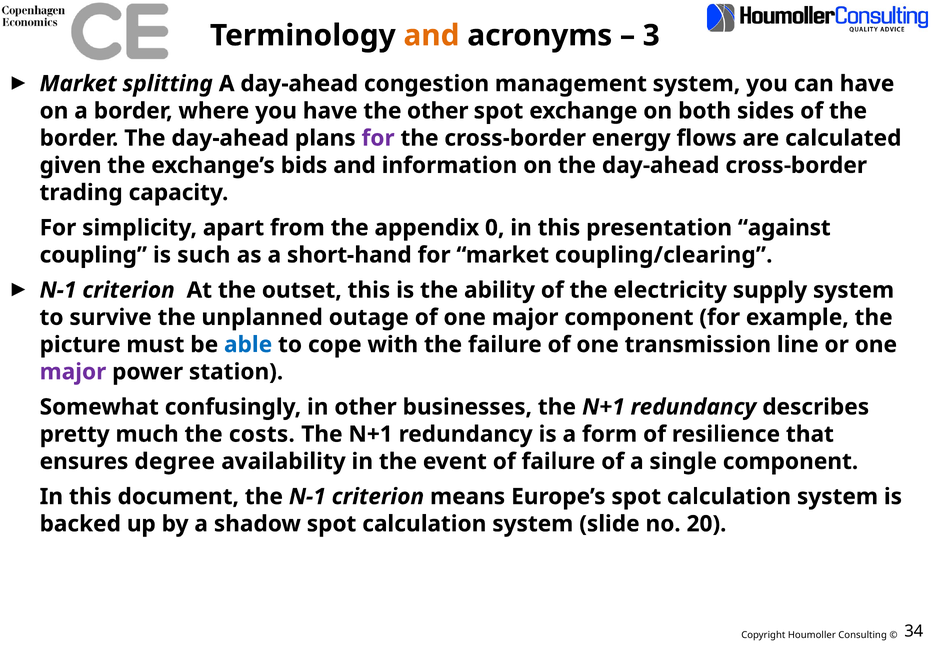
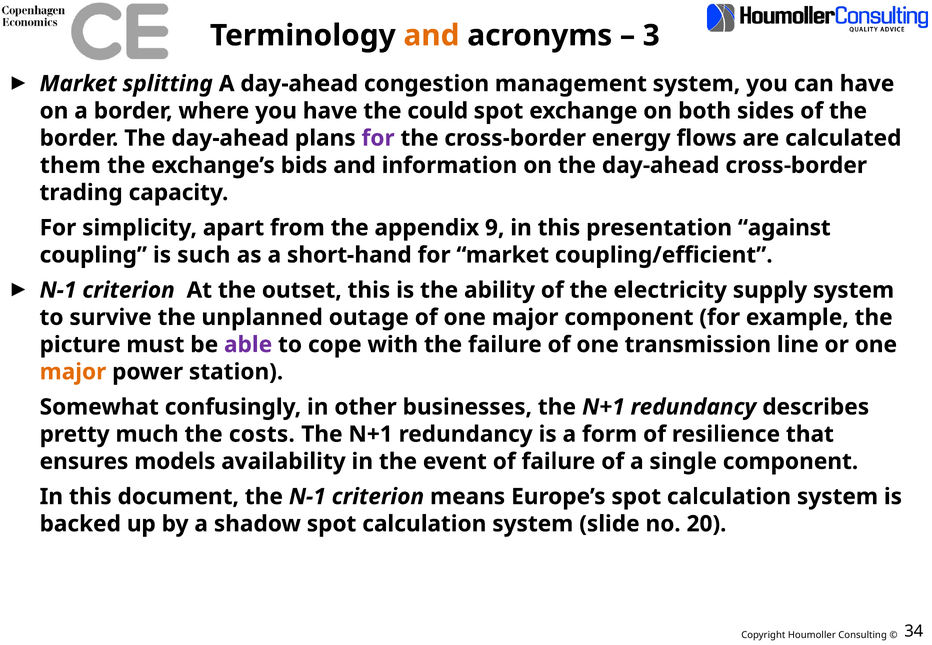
the other: other -> could (438, 111)
given: given -> them (70, 165)
0: 0 -> 9 (495, 228)
coupling/clearing: coupling/clearing -> coupling/efficient (664, 255)
able colour: blue -> purple (248, 345)
major colour: purple -> orange (73, 372)
degree: degree -> models (175, 462)
